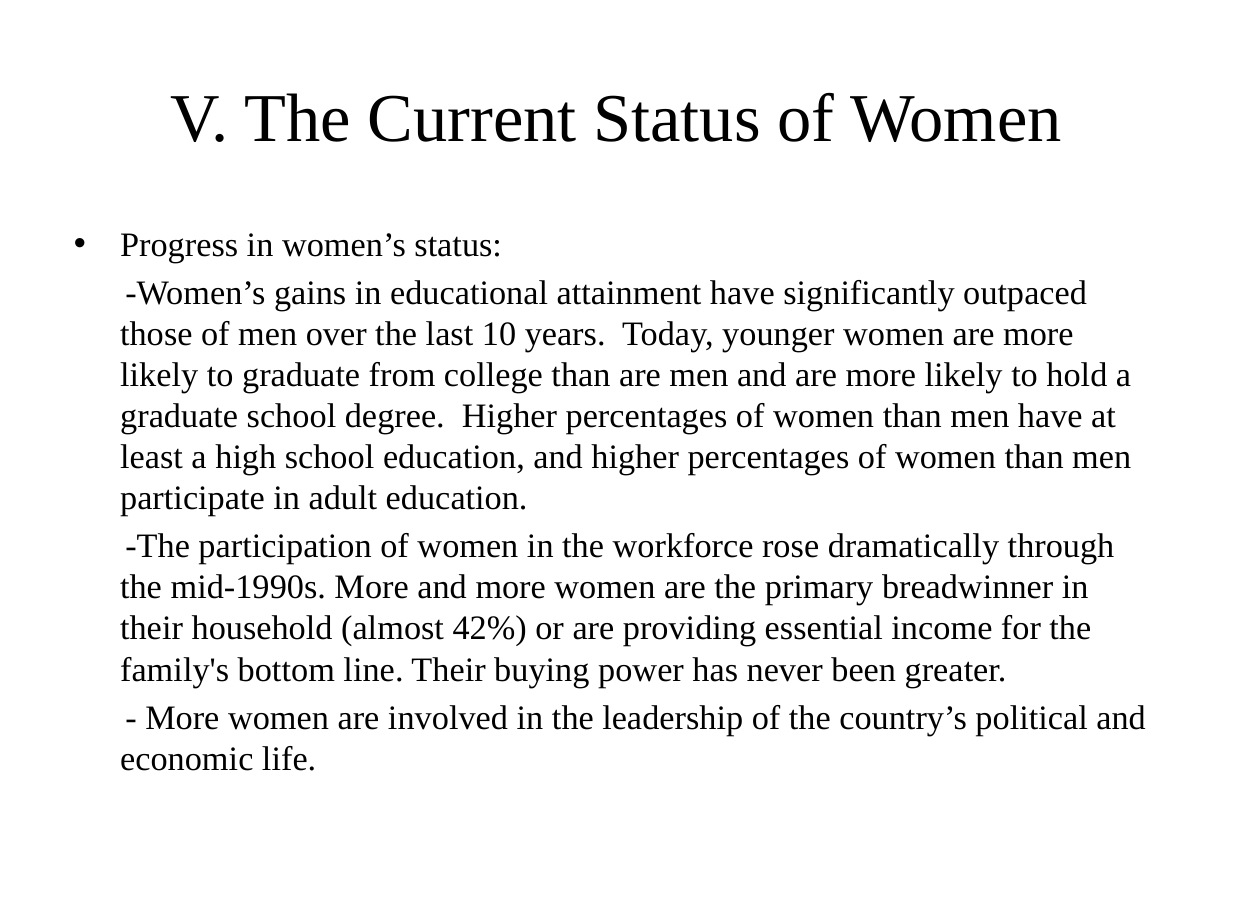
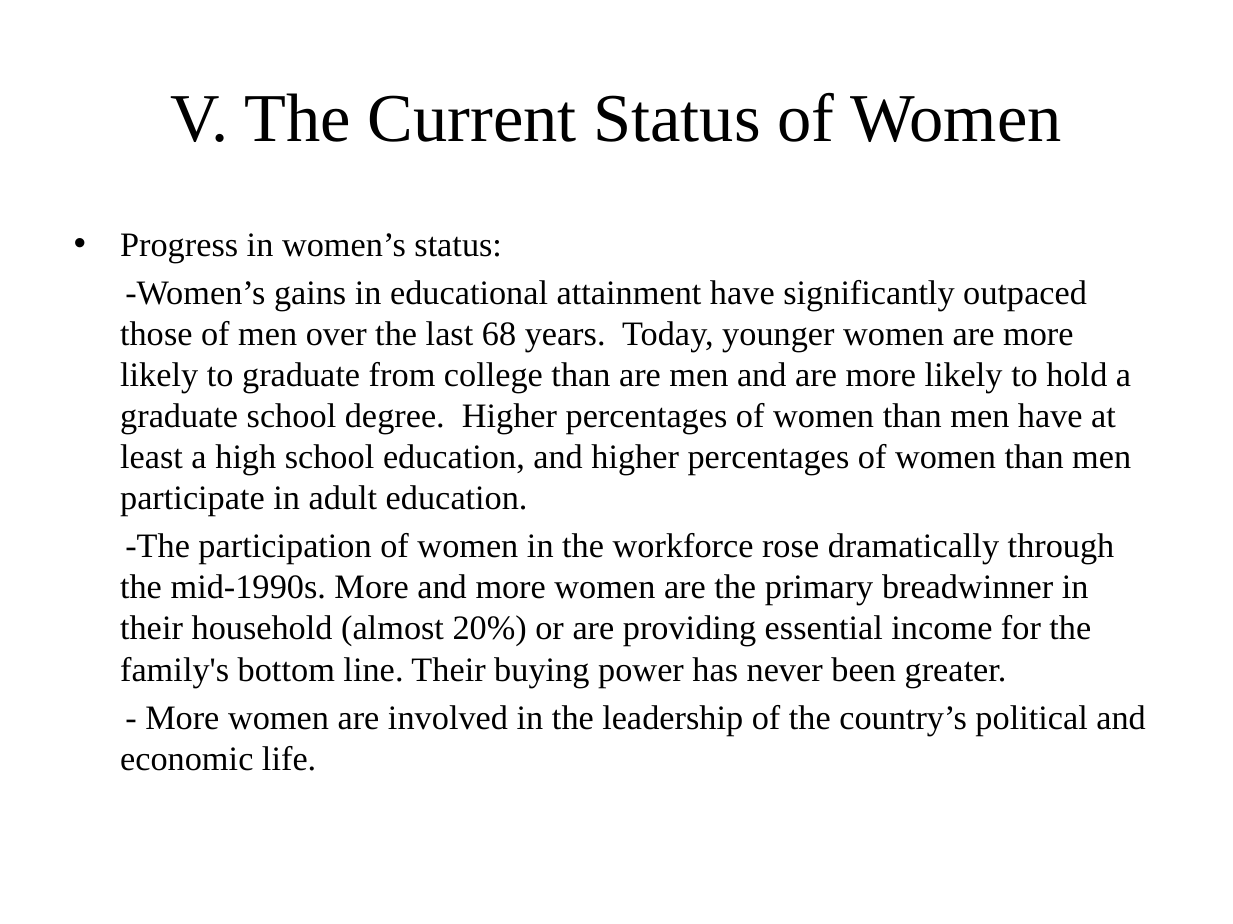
10: 10 -> 68 (499, 334)
42%: 42% -> 20% (490, 629)
